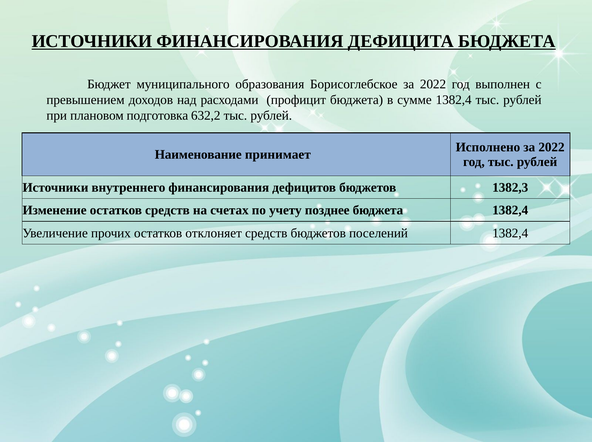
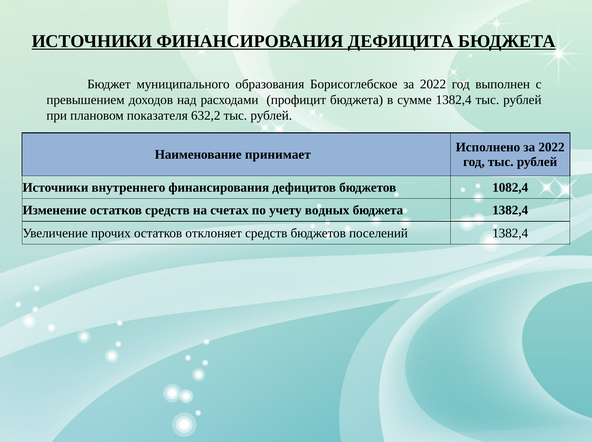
подготовка: подготовка -> показателя (157, 116)
1382,3: 1382,3 -> 1082,4 (510, 188)
позднее: позднее -> водных (327, 210)
